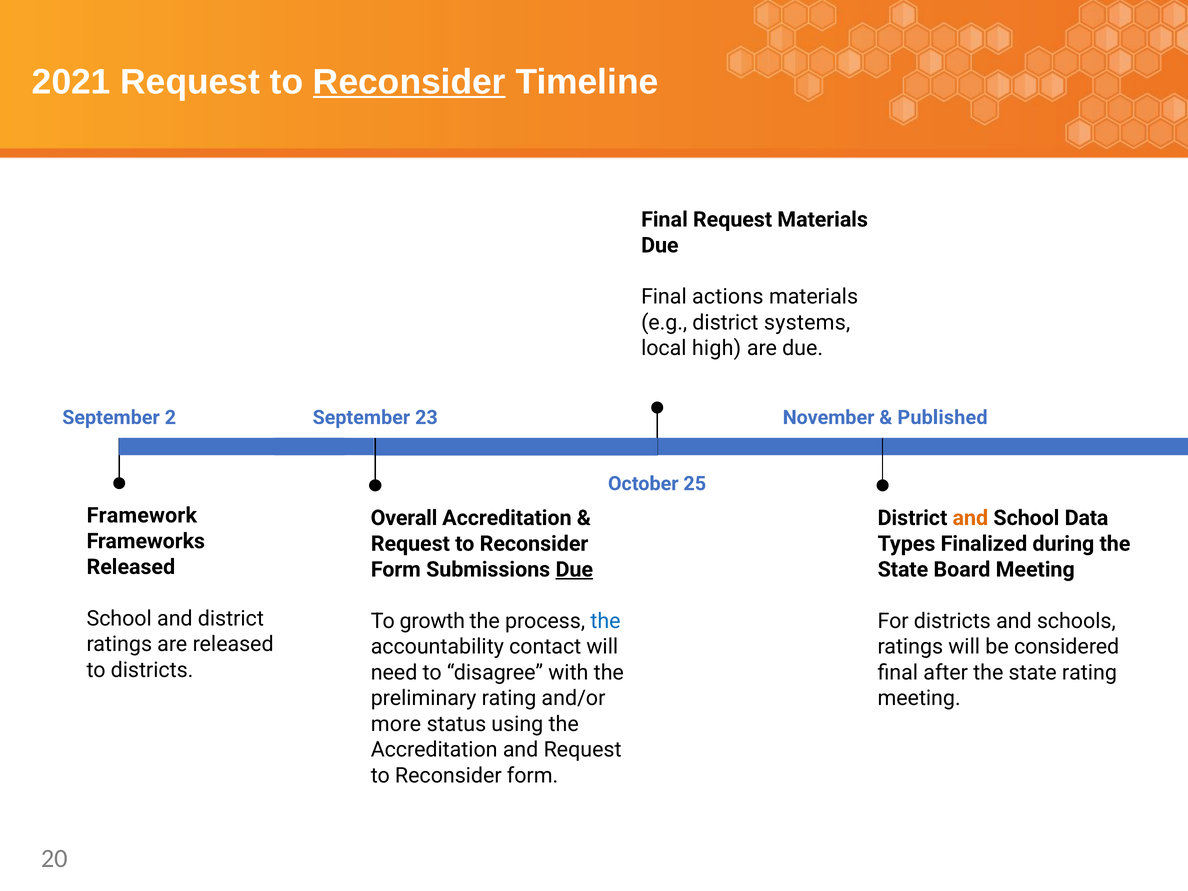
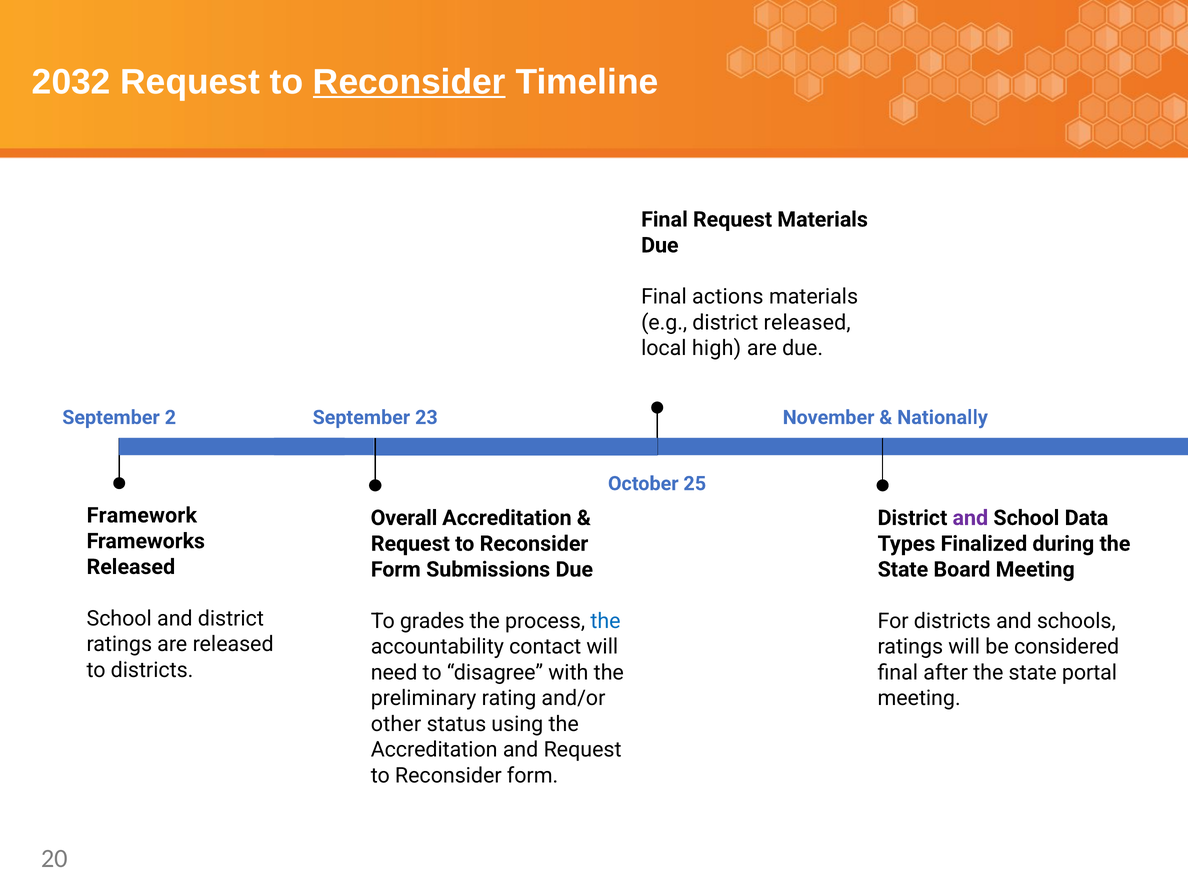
2021: 2021 -> 2032 (71, 82)
district systems: systems -> released (807, 323)
Published: Published -> Nationally (943, 418)
and colour: orange -> purple (970, 518)
Due underline: present -> none (574, 569)
growth: growth -> grades (432, 621)
state rating: rating -> portal (1089, 673)
more: more -> other (396, 724)
